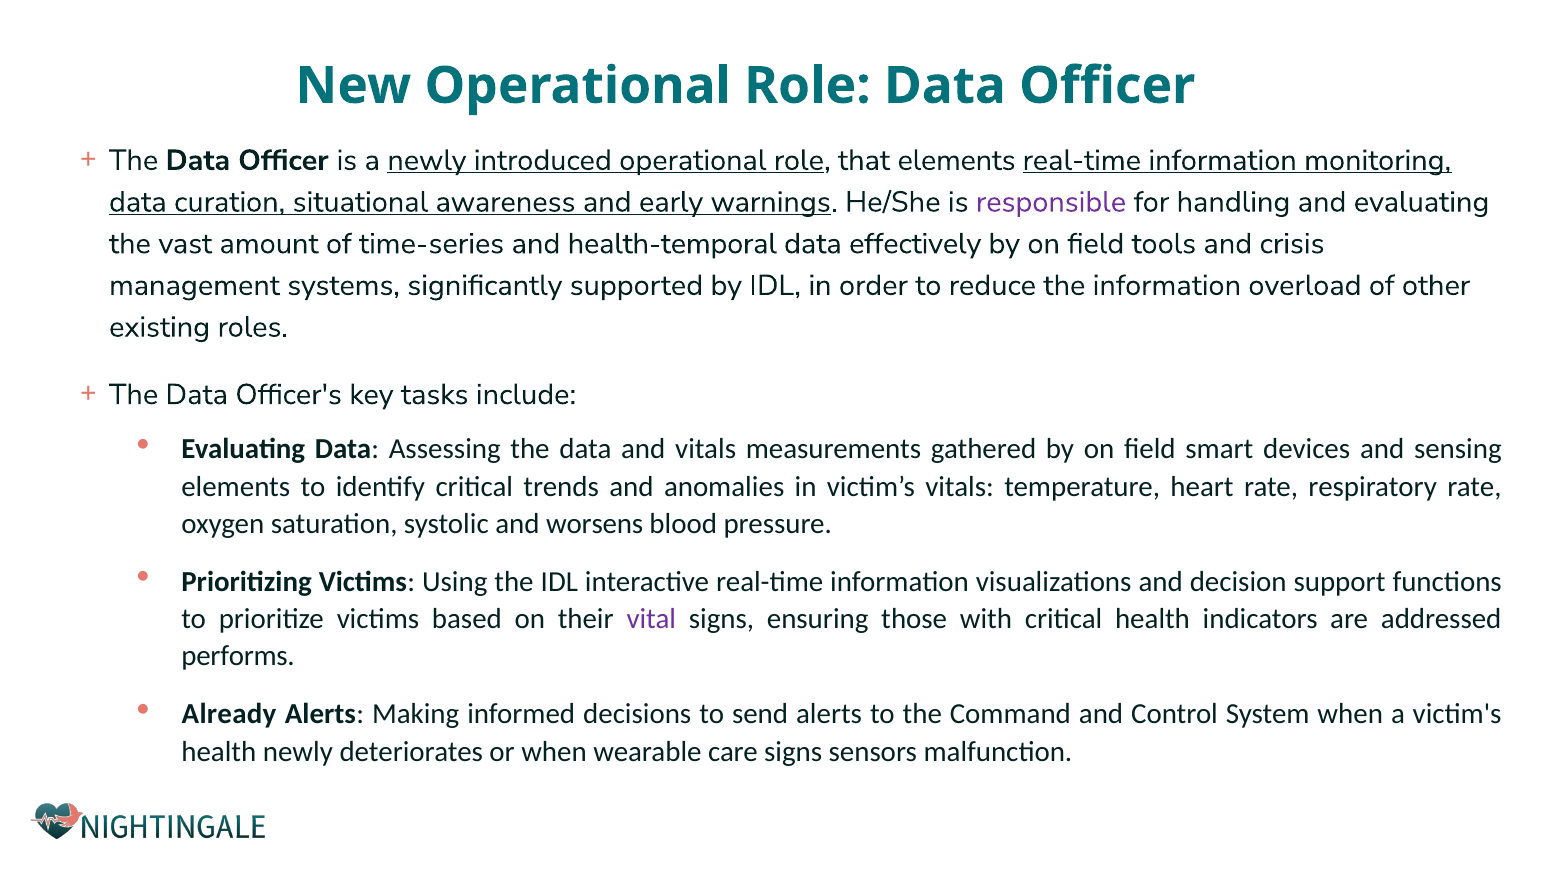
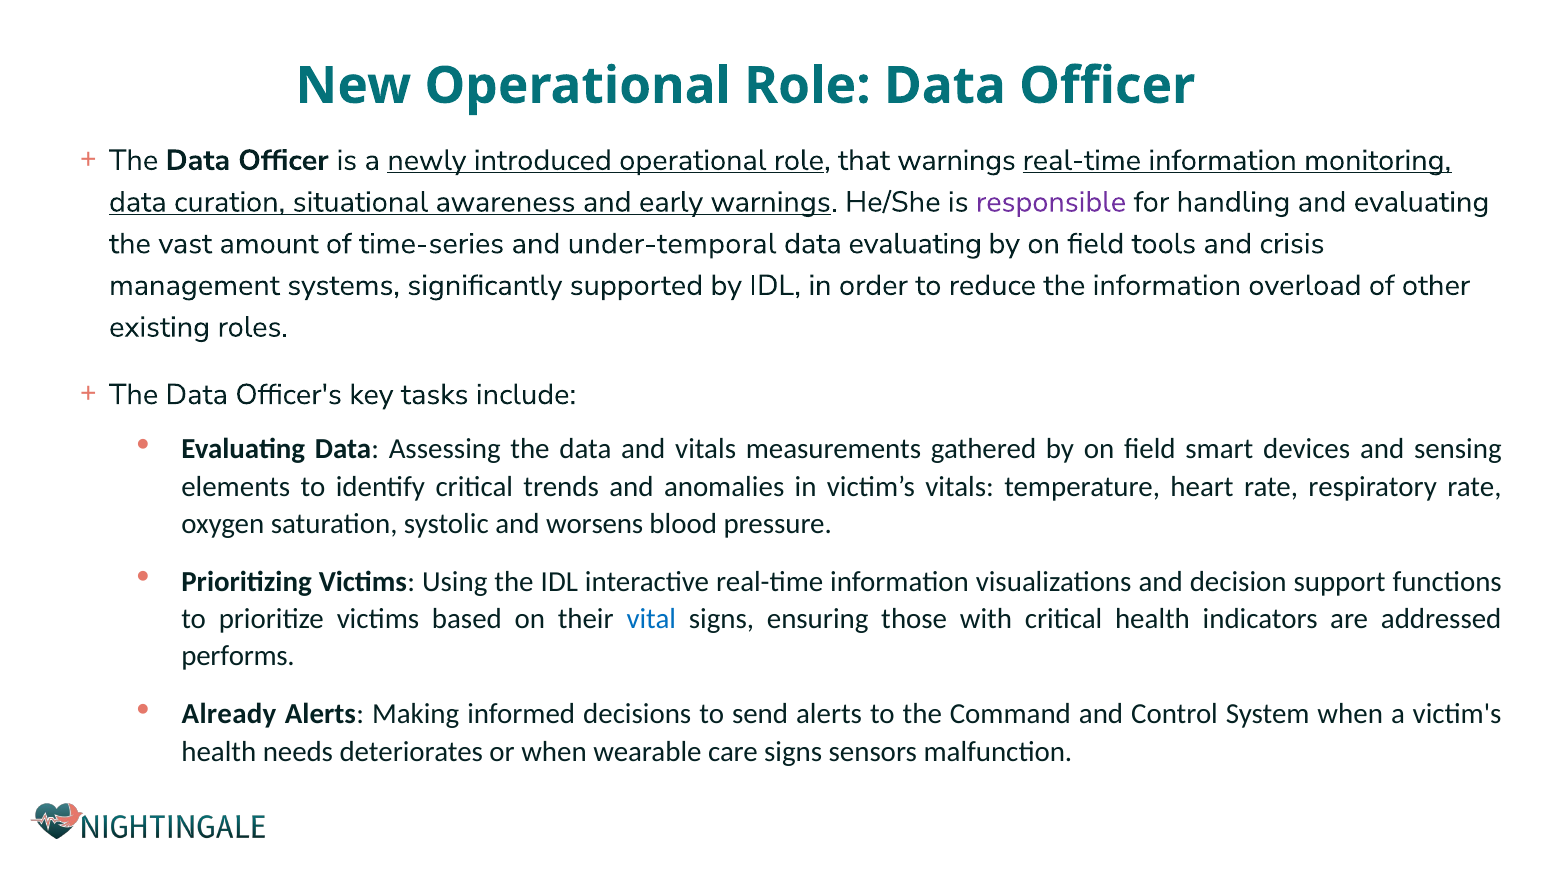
that elements: elements -> warnings (957, 160)
health-temporal: health-temporal -> under-temporal (672, 244)
data effectively: effectively -> evaluating (915, 244)
vital colour: purple -> blue (651, 619)
health newly: newly -> needs (298, 751)
